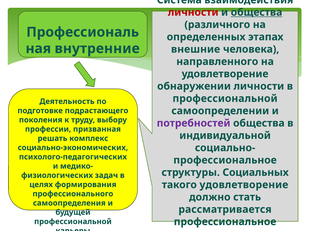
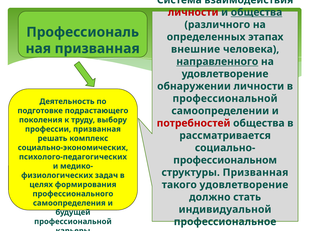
внутренние: внутренние -> призванная (97, 49)
направленного underline: none -> present (217, 62)
потребностей colour: purple -> red (194, 124)
индивидуальной: индивидуальной -> рассматривается (225, 136)
профессиональное: профессиональное -> профессиональном (225, 161)
структуры Социальных: Социальных -> Призванная (256, 173)
рассматривается: рассматривается -> индивидуальной (225, 210)
